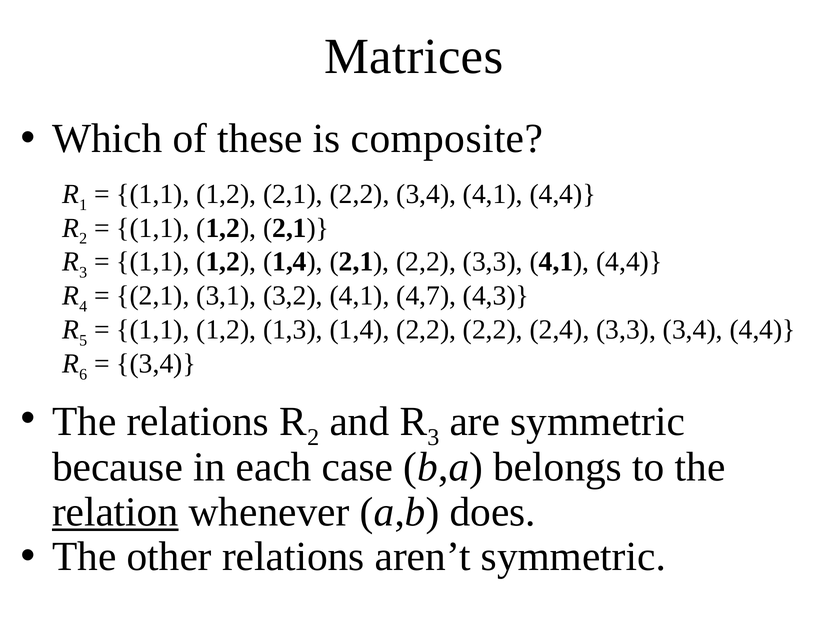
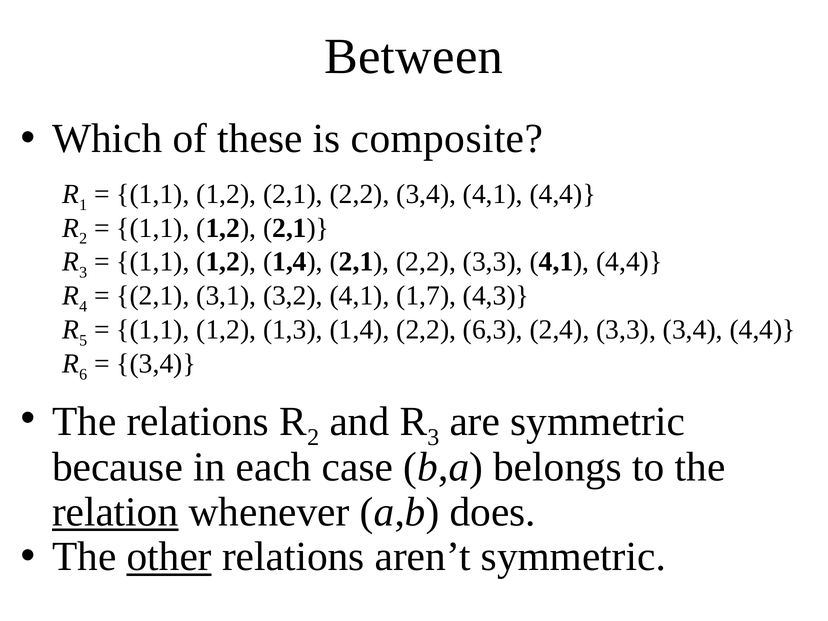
Matrices: Matrices -> Between (414, 57)
4,7: 4,7 -> 1,7 (426, 296)
2,2 2,2: 2,2 -> 6,3 (493, 330)
other underline: none -> present (169, 557)
